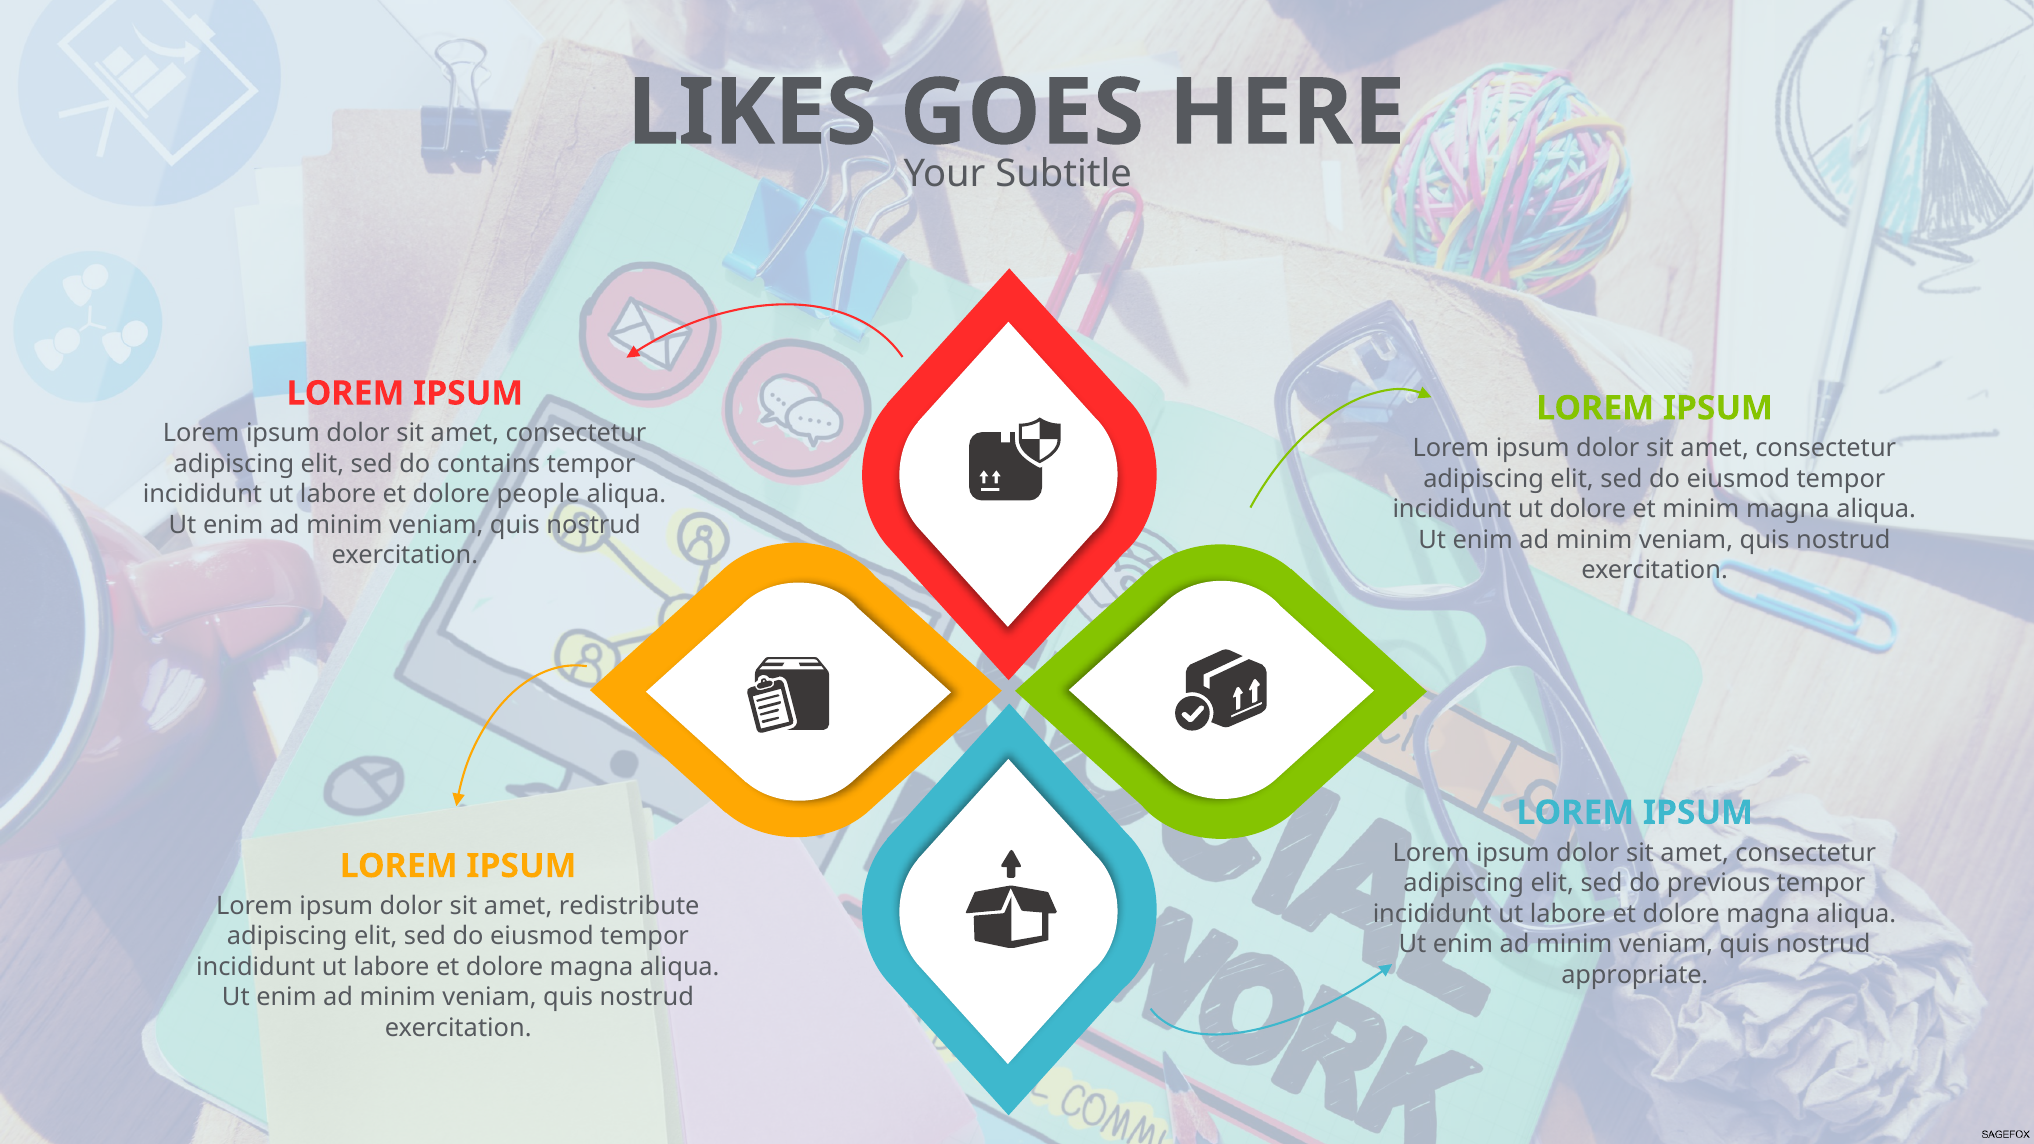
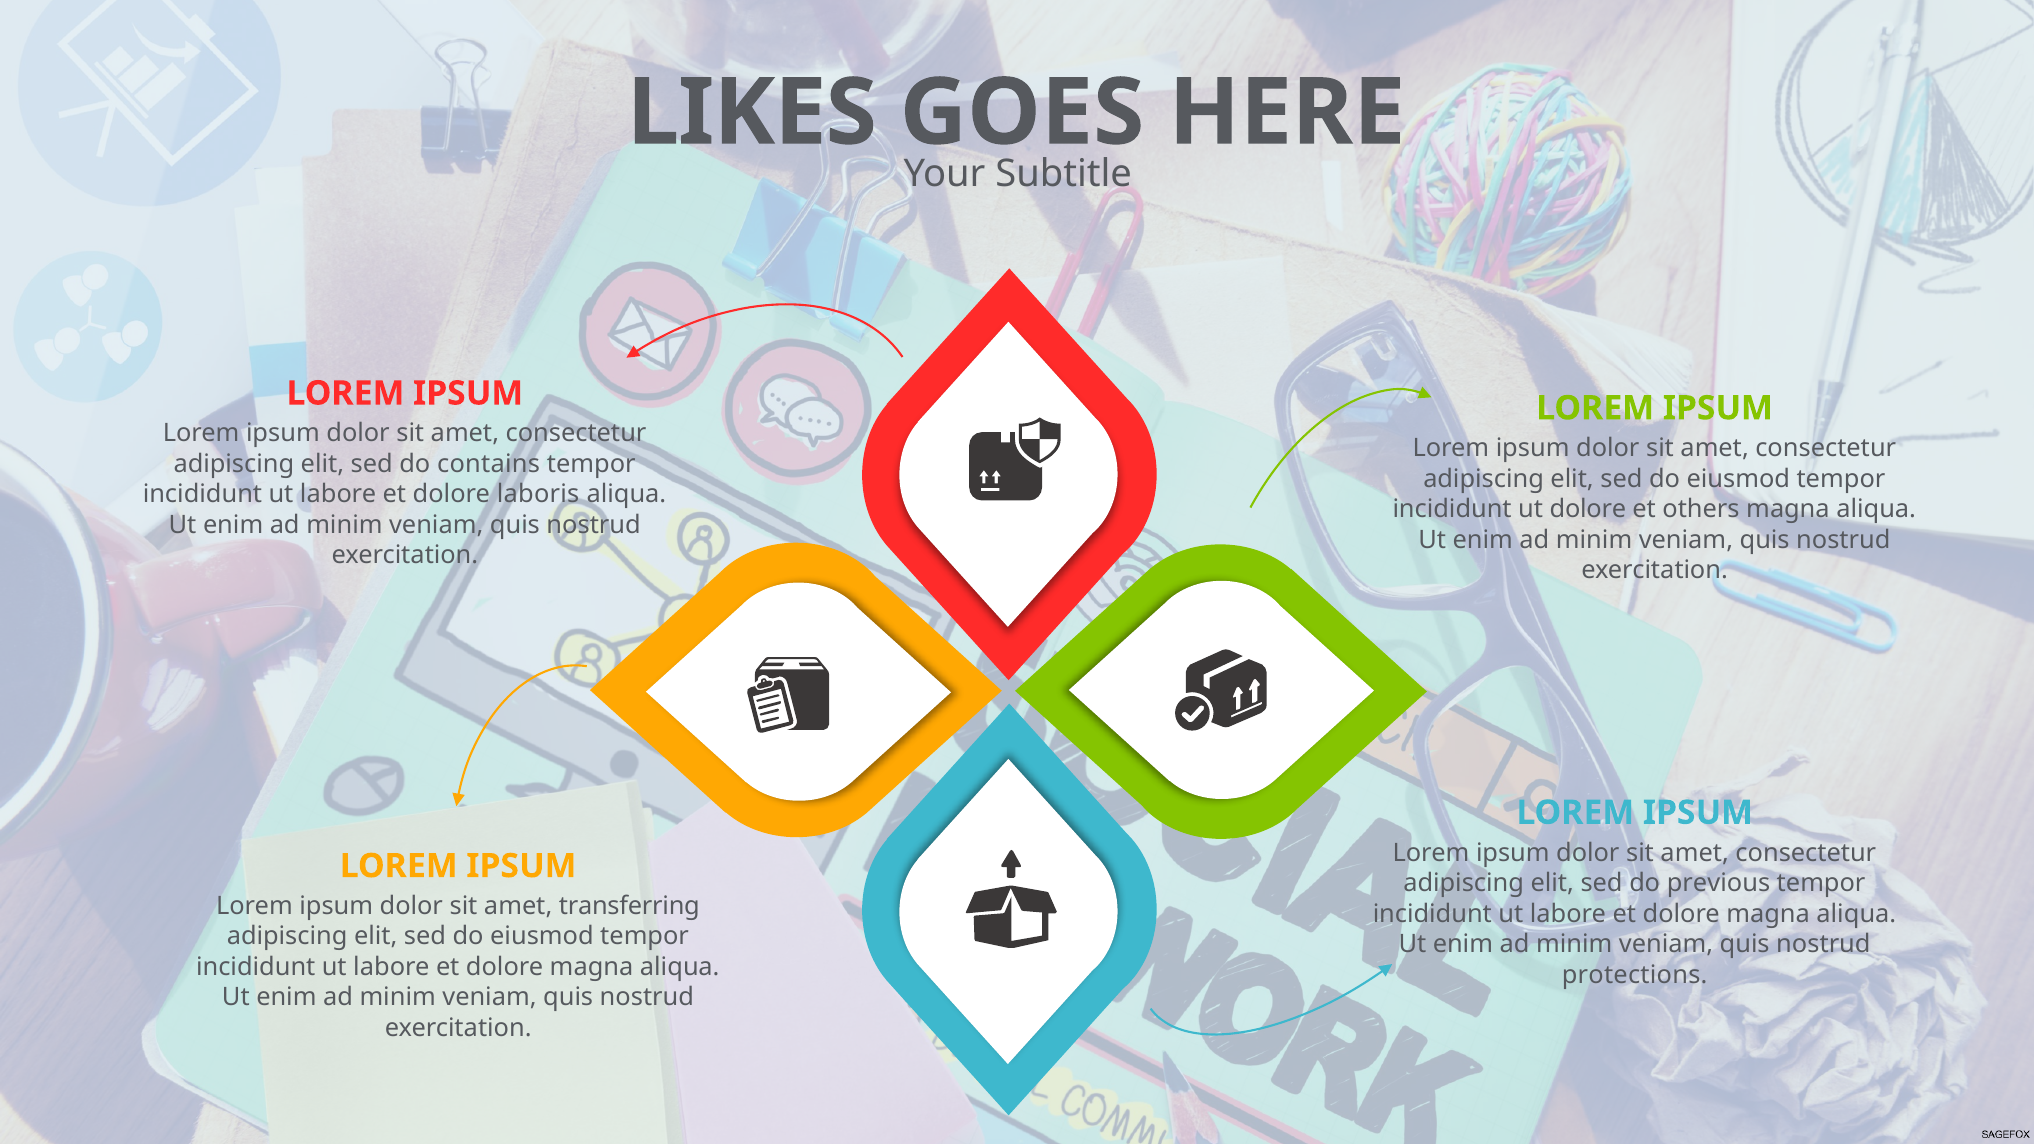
people: people -> laboris (538, 494)
et minim: minim -> others (1701, 509)
redistribute: redistribute -> transferring (629, 906)
appropriate: appropriate -> protections (1635, 975)
